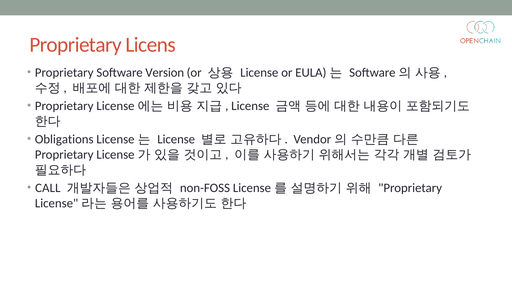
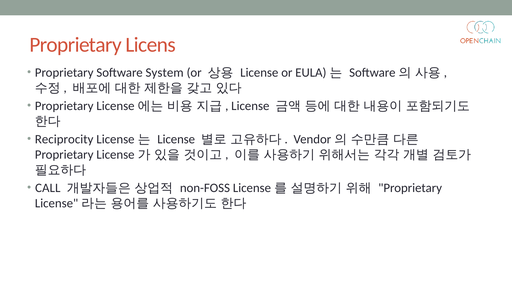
Version: Version -> System (165, 73)
Obligations: Obligations -> Reciprocity (64, 139)
